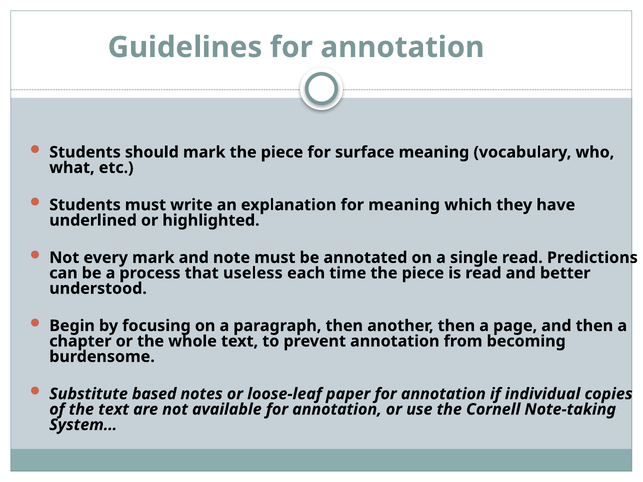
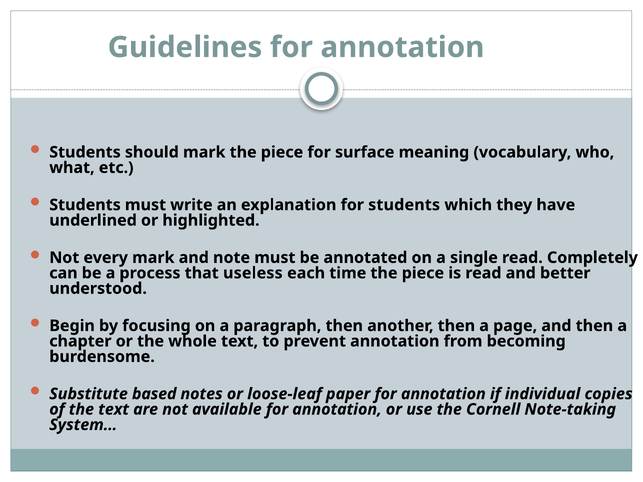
for meaning: meaning -> students (404, 205)
Predictions: Predictions -> Completely (592, 258)
